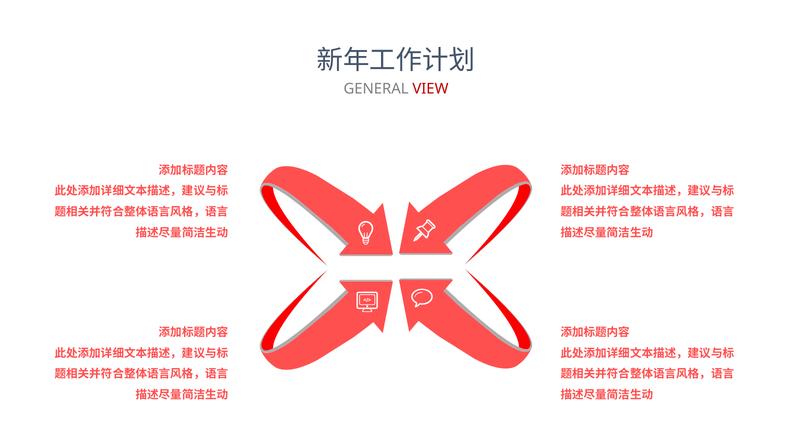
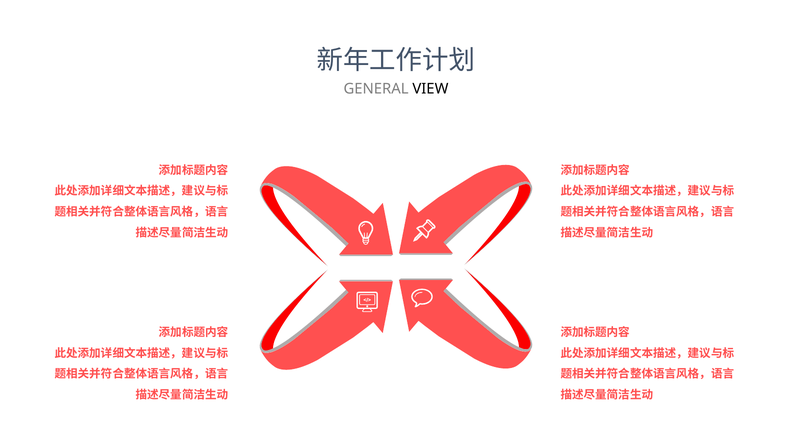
VIEW colour: red -> black (430, 89)
